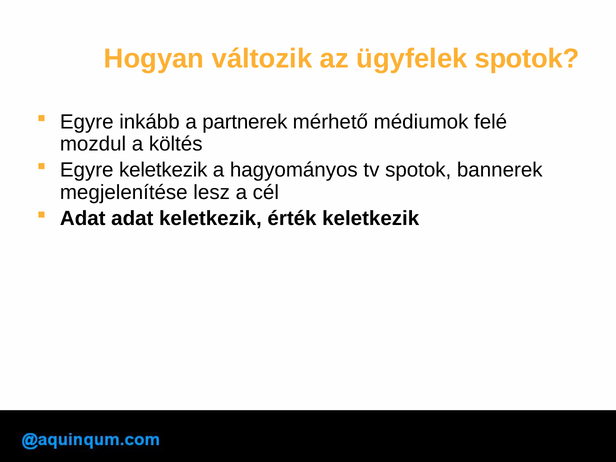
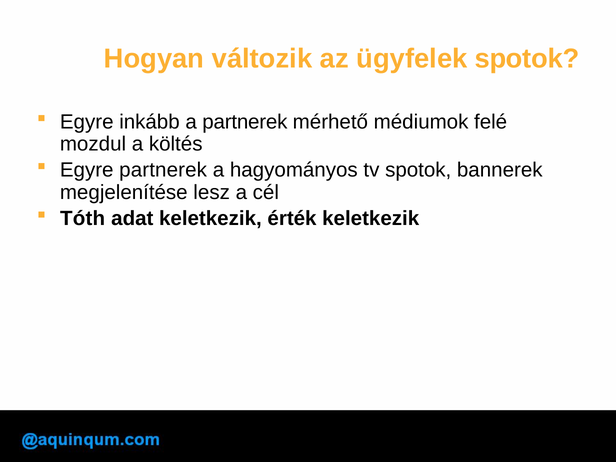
Egyre keletkezik: keletkezik -> partnerek (163, 170)
Adat: Adat -> Tóth (83, 219)
